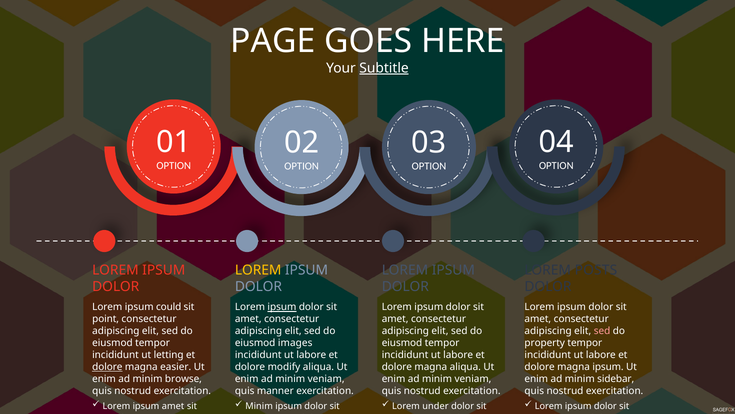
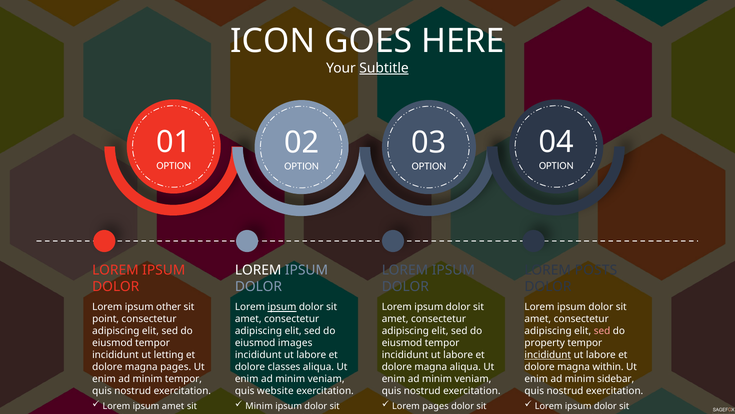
PAGE: PAGE -> ICON (273, 41)
LOREM colour: yellow -> white (258, 270)
could: could -> other (169, 307)
incididunt underline: none -> present (548, 355)
dolore underline: present -> none (107, 367)
magna easier: easier -> pages (176, 367)
modify: modify -> classes (284, 367)
magna ipsum: ipsum -> within (608, 367)
minim browse: browse -> tempor (183, 379)
manner: manner -> website (275, 390)
Lorem under: under -> pages (435, 406)
